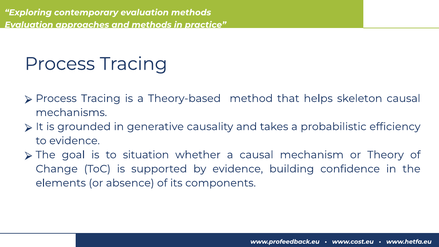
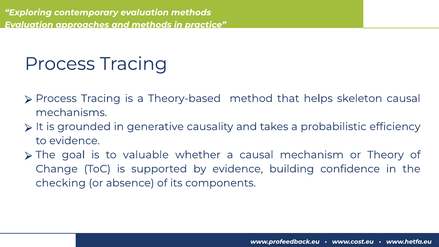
situation: situation -> valuable (146, 155)
elements: elements -> checking (61, 183)
